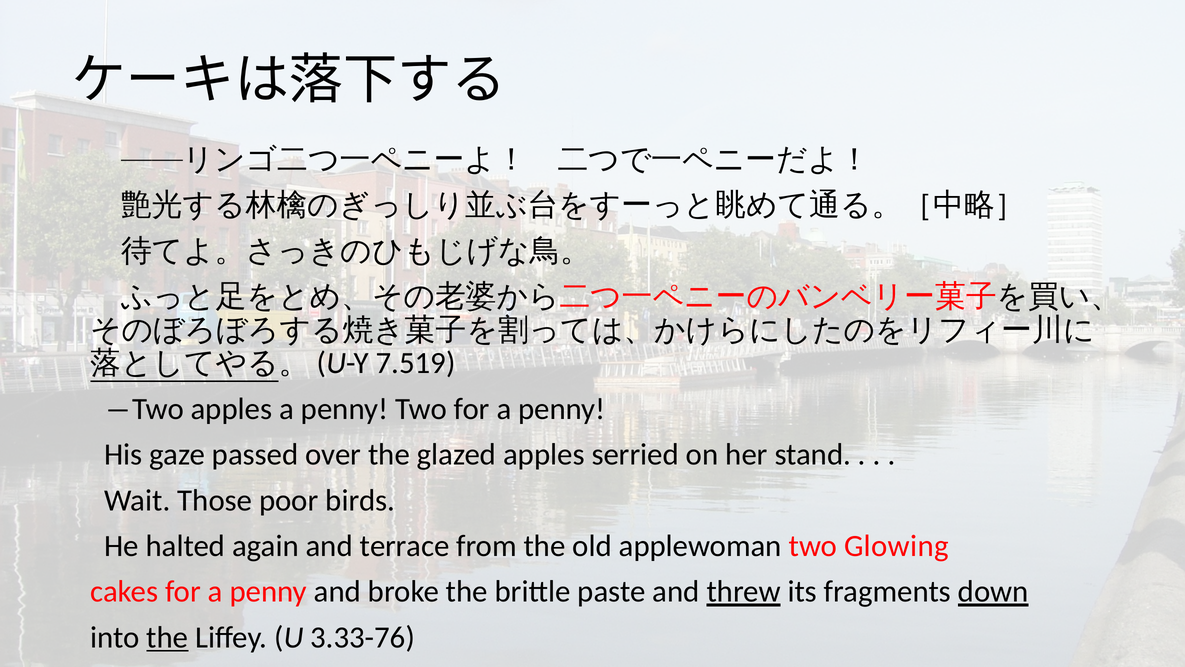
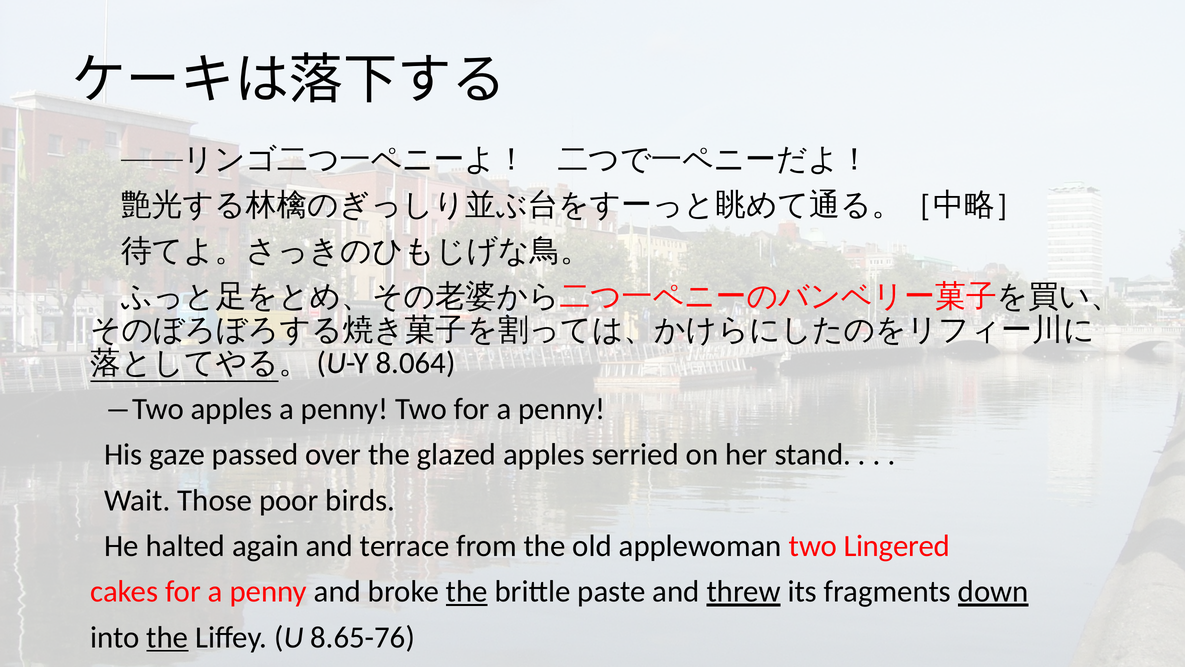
7.519: 7.519 -> 8.064 (416, 363)
Glowing: Glowing -> Lingered (897, 546)
the underline: none -> present (467, 591)
3.33-76: 3.33-76 -> 8.65-76 (363, 637)
